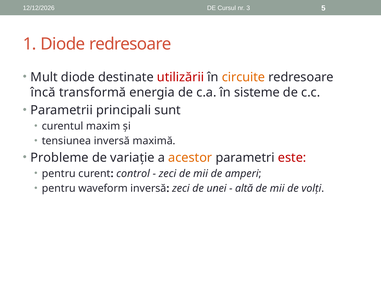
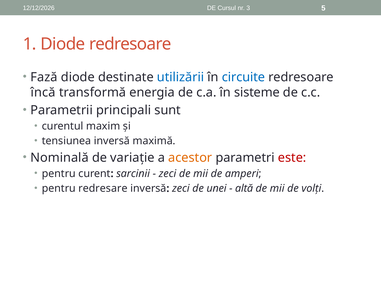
Mult: Mult -> Fază (44, 77)
utilizării colour: red -> blue (180, 77)
circuite colour: orange -> blue (243, 77)
Probleme: Probleme -> Nominală (60, 158)
control: control -> sarcinii (133, 173)
waveform: waveform -> redresare (103, 188)
